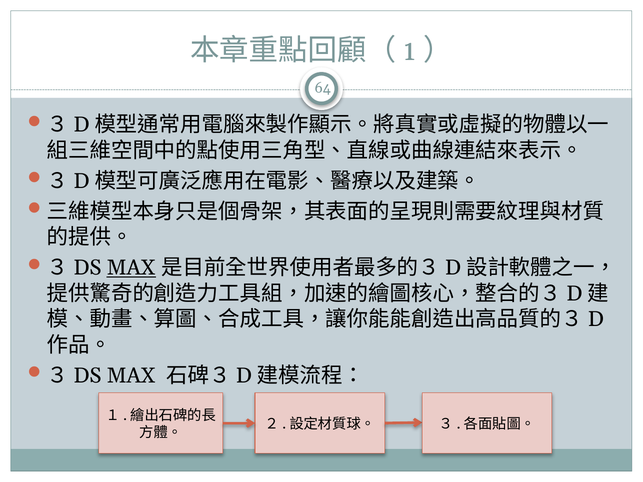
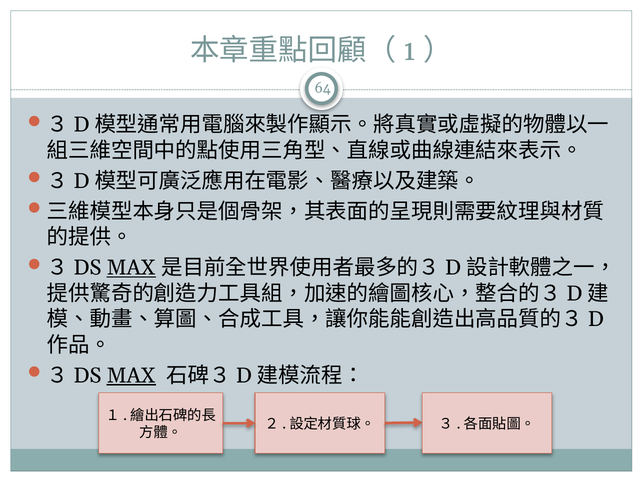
MAX underline: none -> present (131, 376)
